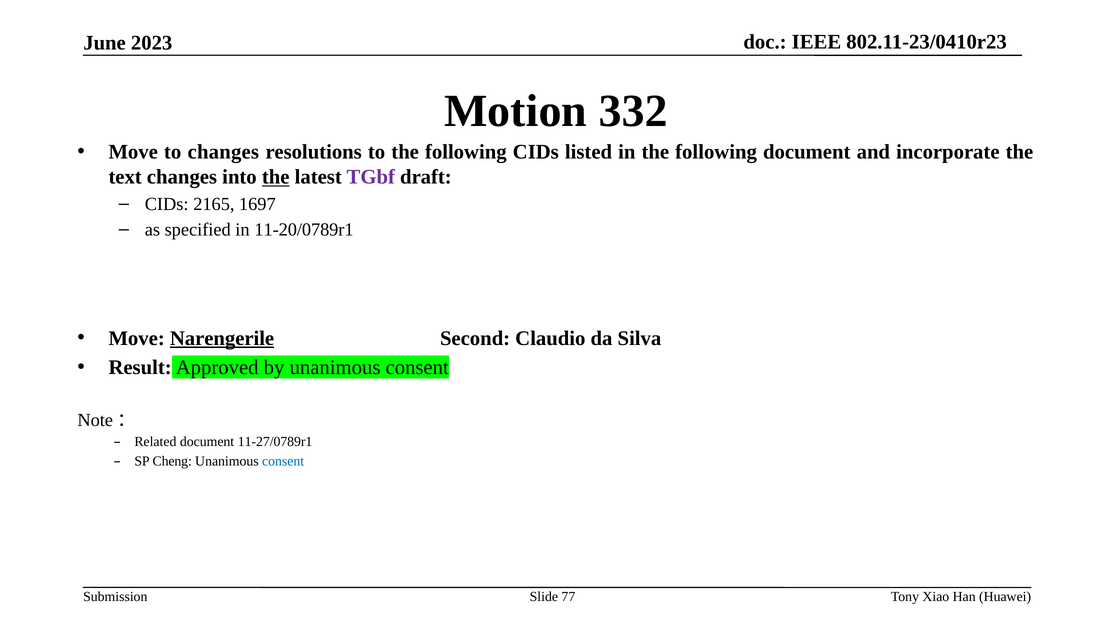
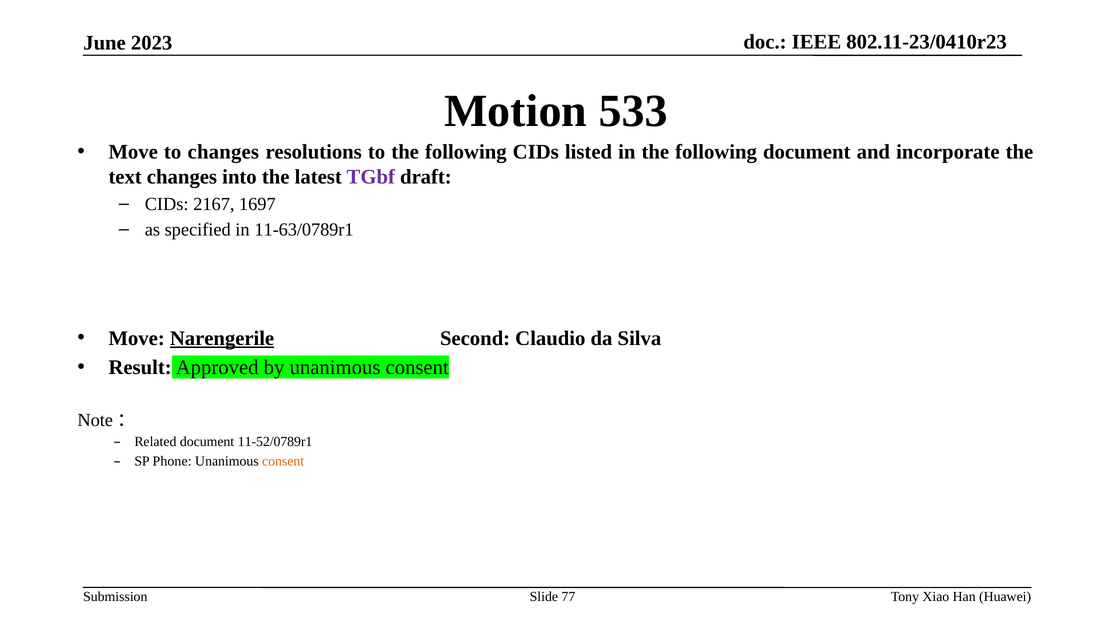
332: 332 -> 533 (633, 111)
the underline: present -> none (276, 177)
2165: 2165 -> 2167 (214, 204)
11-20/0789r1: 11-20/0789r1 -> 11-63/0789r1 (304, 230)
11-27/0789r1: 11-27/0789r1 -> 11-52/0789r1 (275, 442)
Cheng: Cheng -> Phone (172, 461)
consent colour: blue -> orange (283, 461)
